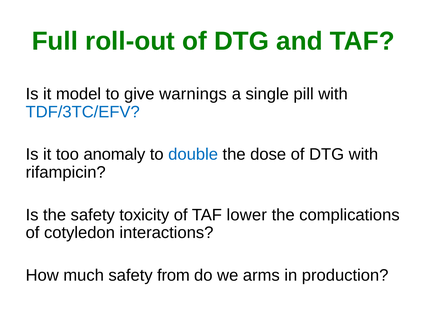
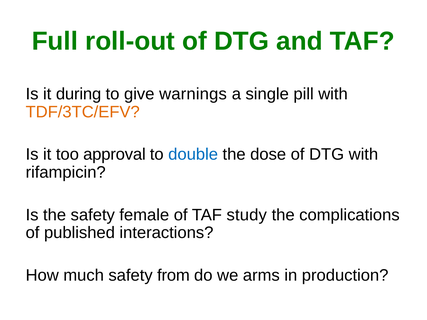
model: model -> during (79, 94)
TDF/3TC/EFV colour: blue -> orange (83, 112)
anomaly: anomaly -> approval (114, 155)
toxicity: toxicity -> female (144, 215)
lower: lower -> study (247, 215)
cotyledon: cotyledon -> published (79, 233)
